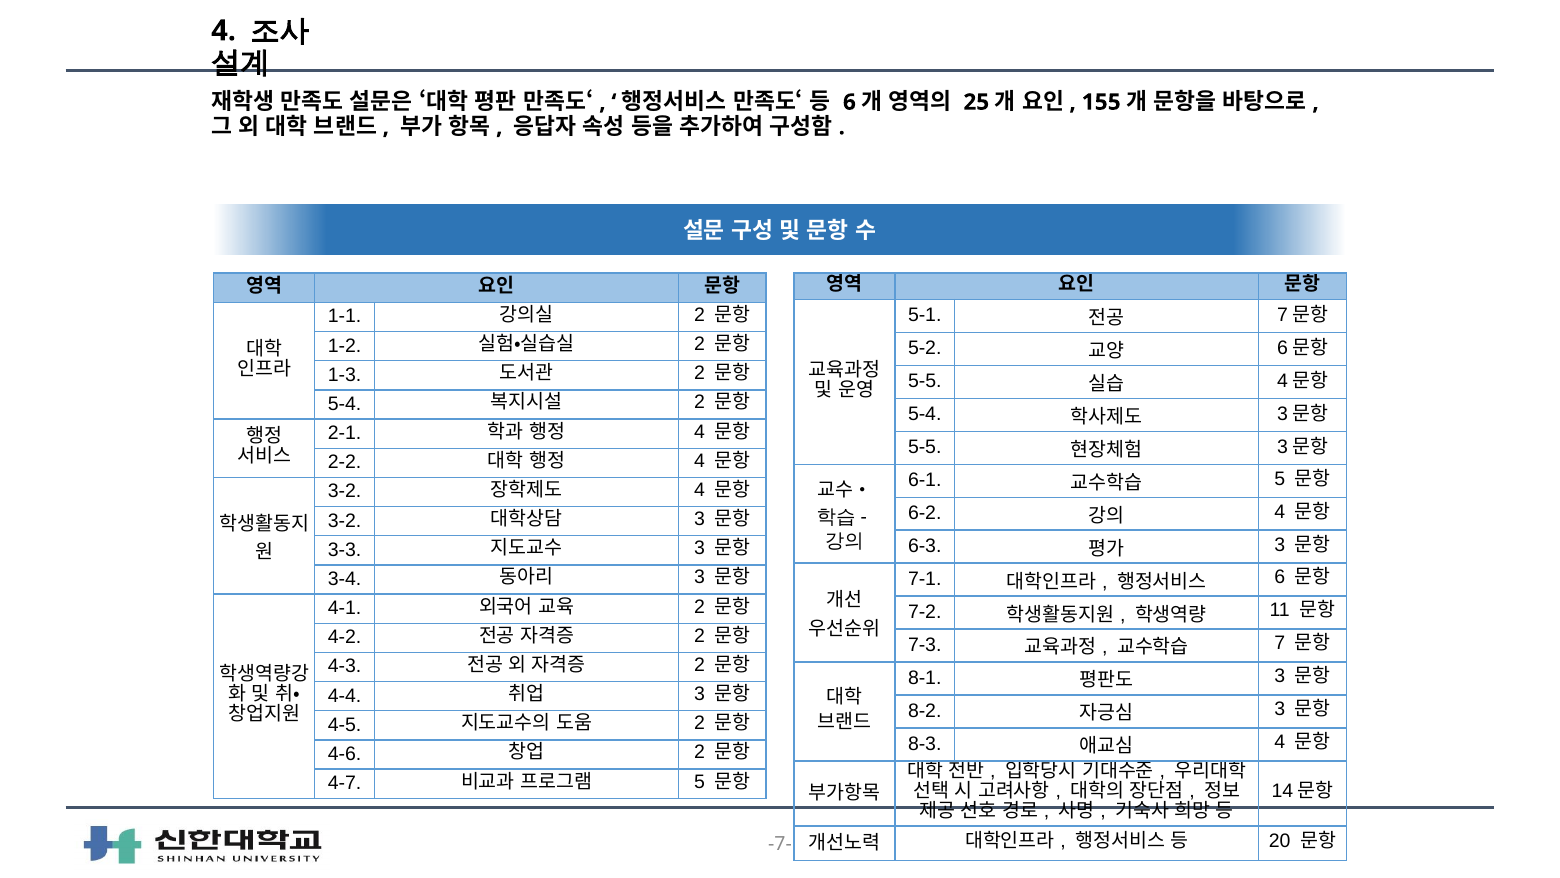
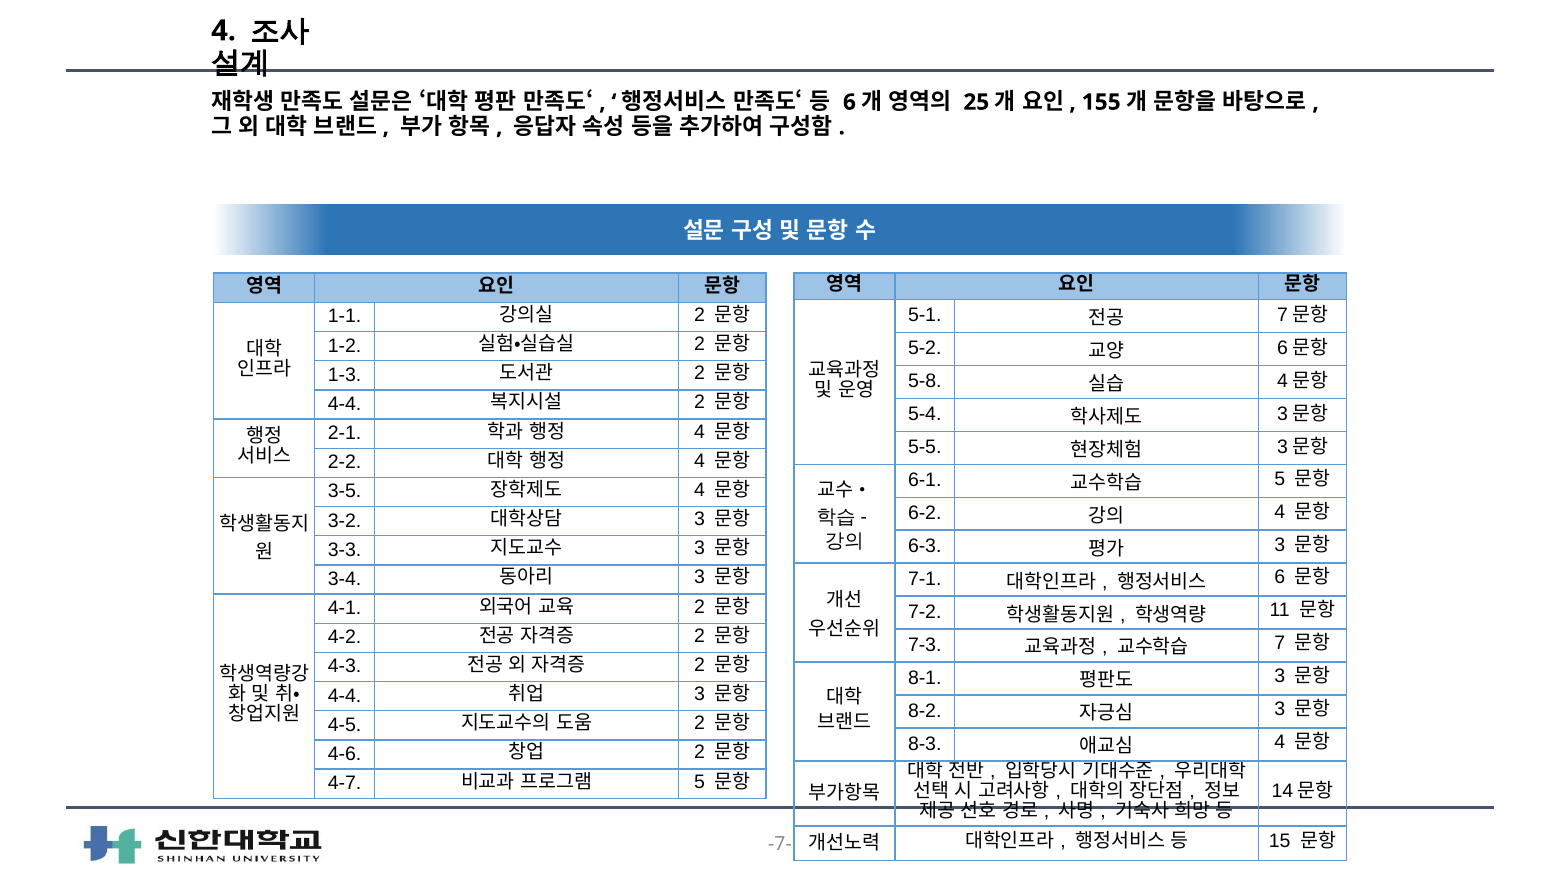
5-5: 5-5 -> 5-8 (925, 381)
5-4: 5-4 -> 4-4 (345, 404)
3-2: 3-2 -> 3-5 (345, 491)
20: 20 -> 15 (1280, 841)
